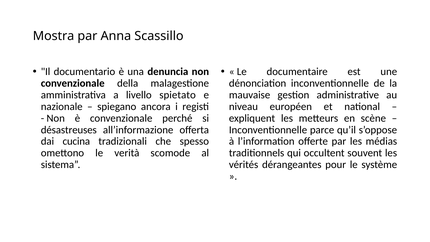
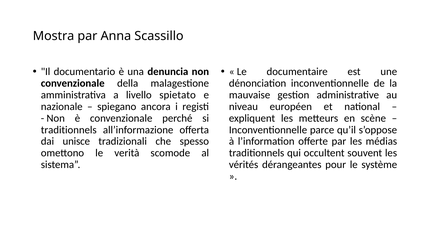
désastreuses: désastreuses -> traditionnels (69, 130)
cucina: cucina -> unisce (76, 141)
